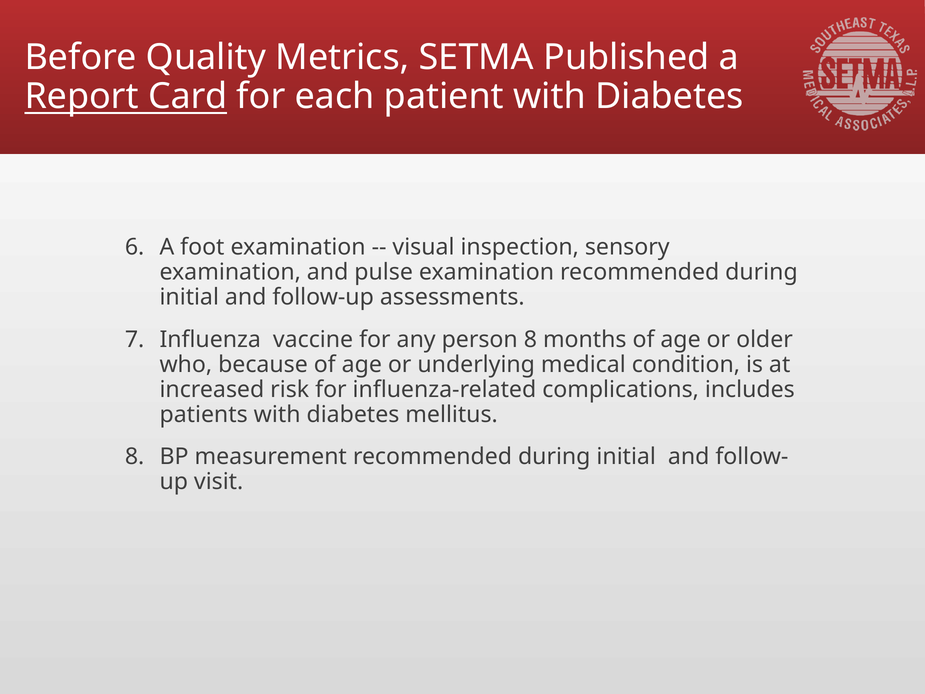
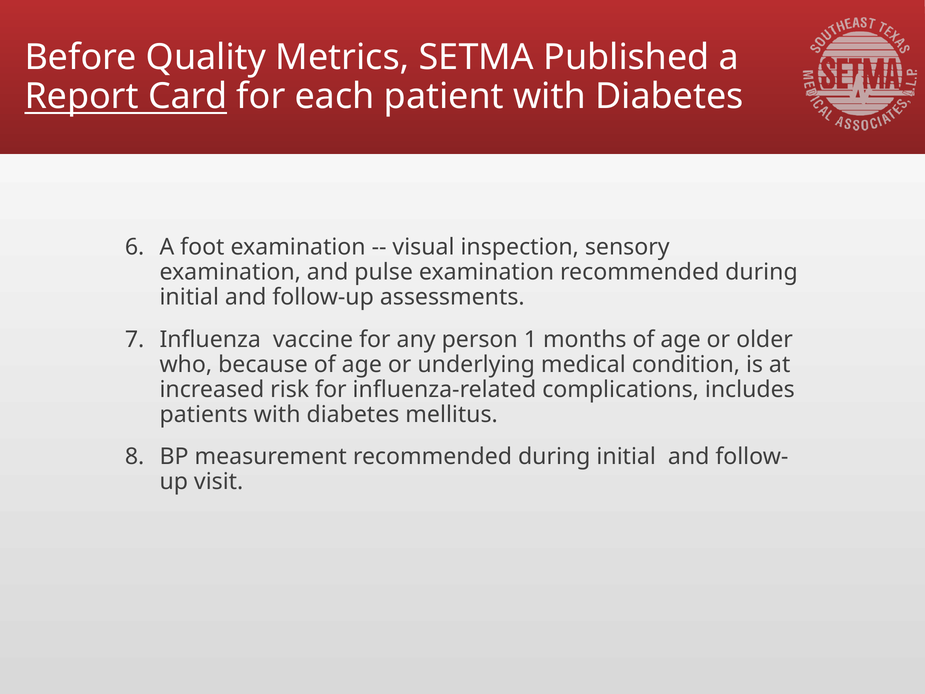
person 8: 8 -> 1 (530, 339)
